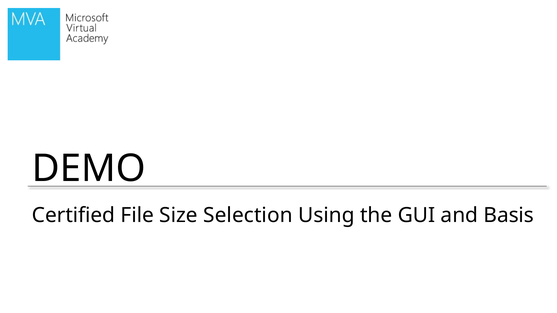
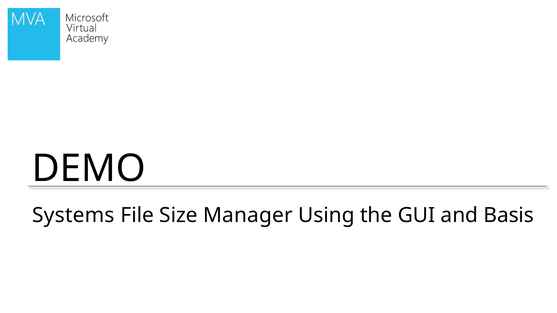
Certified: Certified -> Systems (73, 215)
Selection: Selection -> Manager (248, 215)
